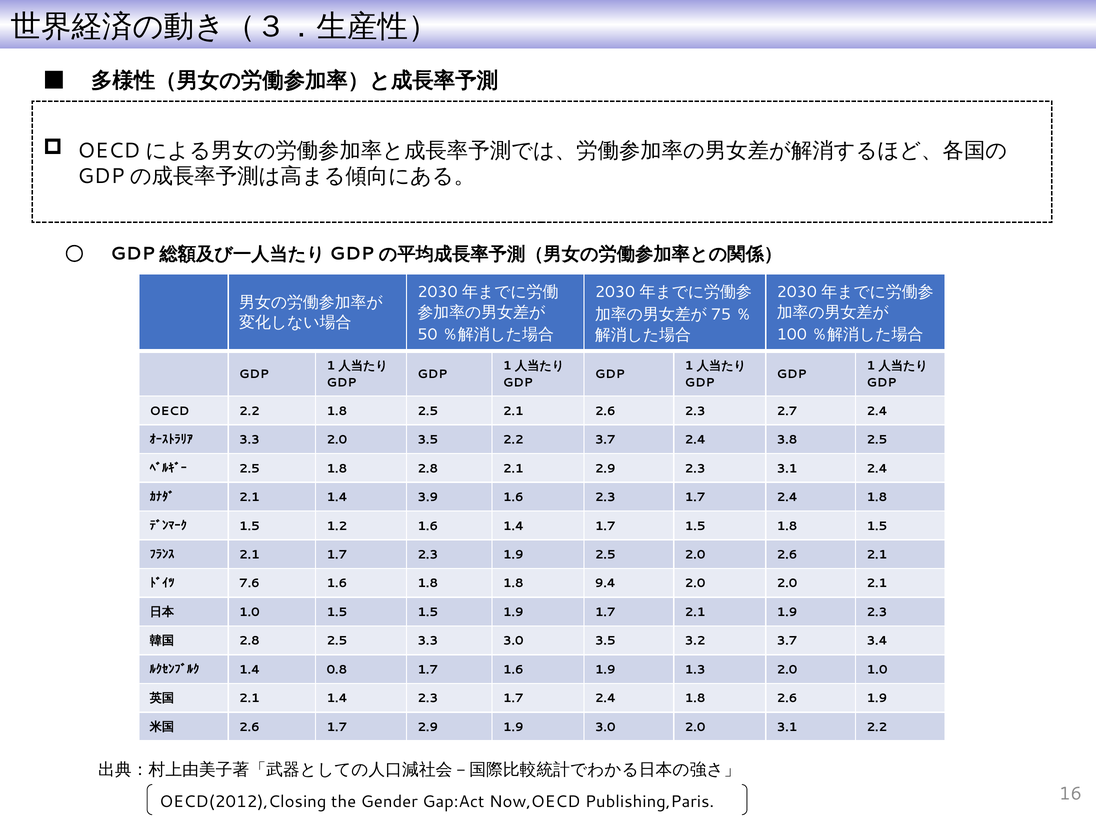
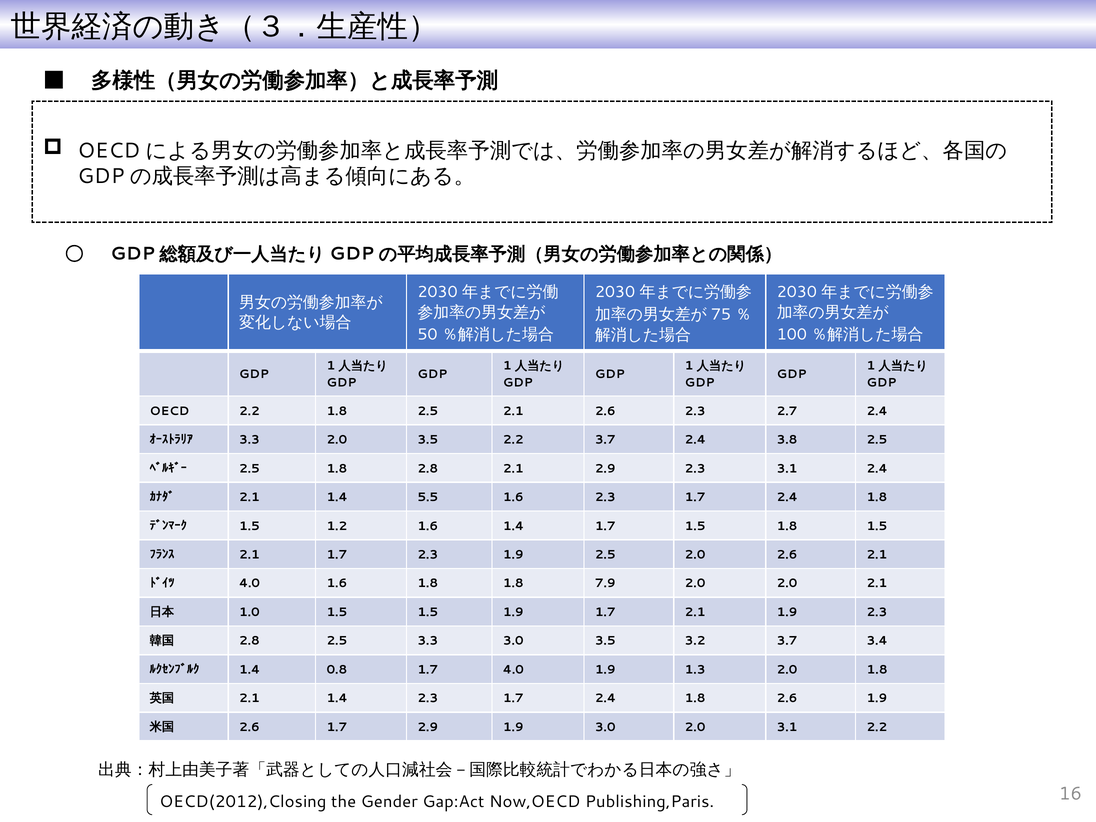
3.9: 3.9 -> 5.5 (428, 497)
7.6: 7.6 -> 4.0 (250, 583)
9.4: 9.4 -> 7.9 (605, 583)
1.7 1.6: 1.6 -> 4.0 (513, 670)
2.0 1.0: 1.0 -> 1.8 (877, 670)
